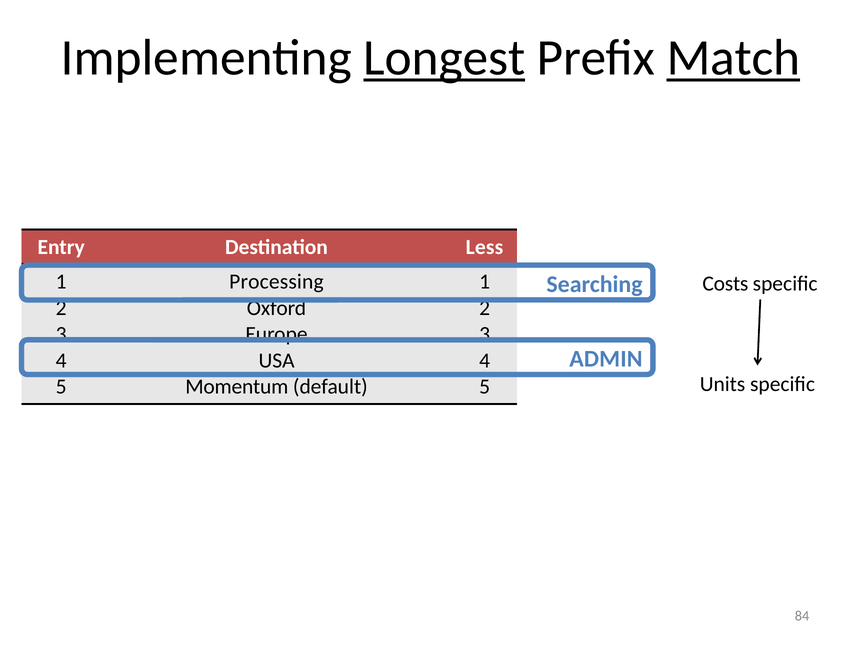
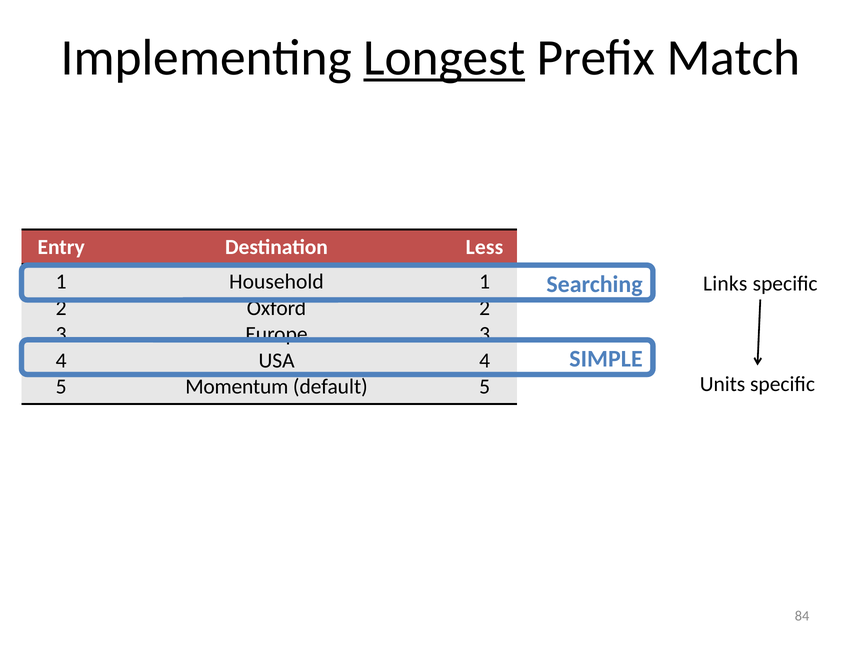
Match underline: present -> none (733, 58)
Processing: Processing -> Household (277, 282)
Costs: Costs -> Links (725, 284)
ADMIN: ADMIN -> SIMPLE (606, 359)
